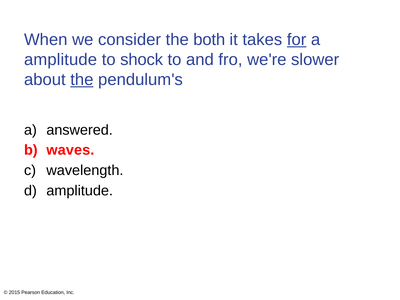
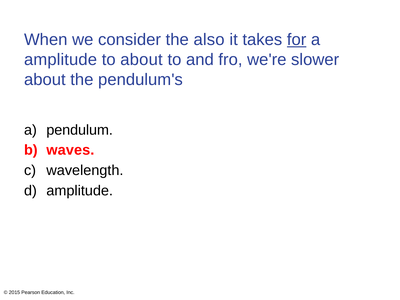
both: both -> also (209, 40)
to shock: shock -> about (141, 60)
the underline: present -> none (82, 80)
answered: answered -> pendulum (80, 130)
